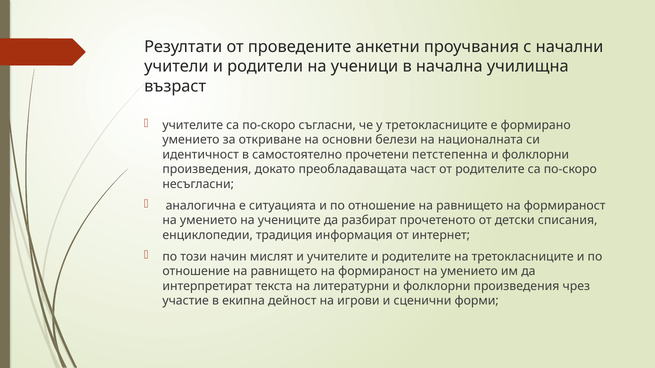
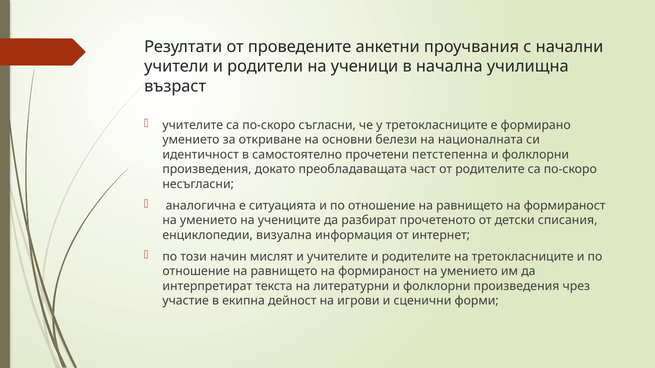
традиция: традиция -> визуална (284, 235)
